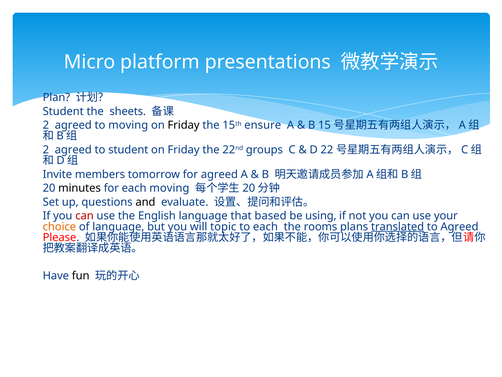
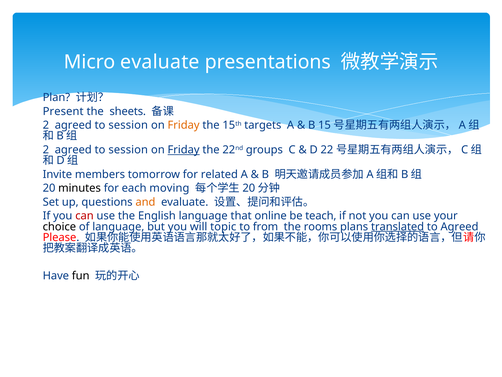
Micro platform: platform -> evaluate (160, 62)
Student: Student -> Present (63, 111)
moving: moving -> session (128, 125)
Friday colour: black -> orange (184, 125)
ensure: ensure -> targets (263, 125)
student: student -> session (128, 150)
Friday underline: none -> present (184, 150)
for agreed: agreed -> related (219, 174)
and colour: black -> orange (145, 202)
based: based -> online (271, 216)
using: using -> teach (321, 216)
choice colour: orange -> black (59, 226)
to each: each -> from (266, 226)
